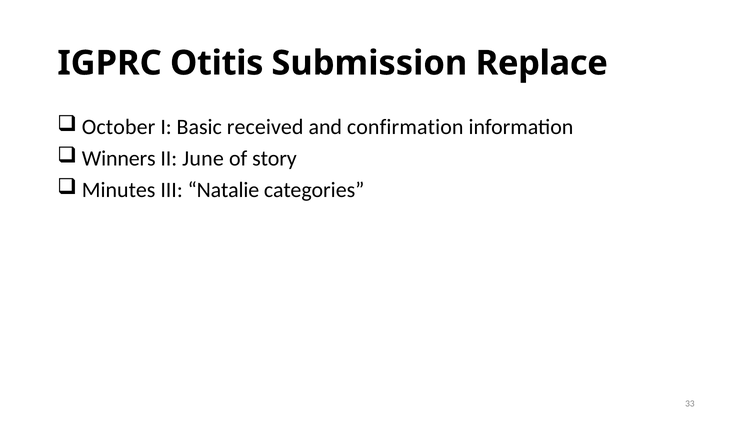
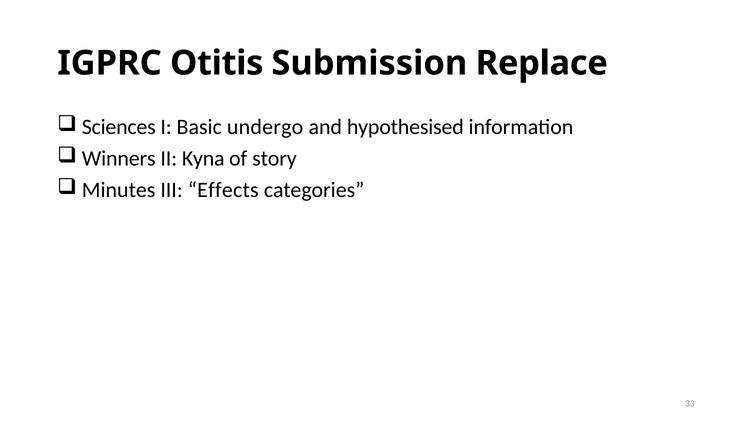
October: October -> Sciences (119, 127)
received: received -> undergo (265, 127)
confirmation: confirmation -> hypothesised (405, 127)
June: June -> Kyna (203, 159)
Natalie: Natalie -> Effects (223, 190)
